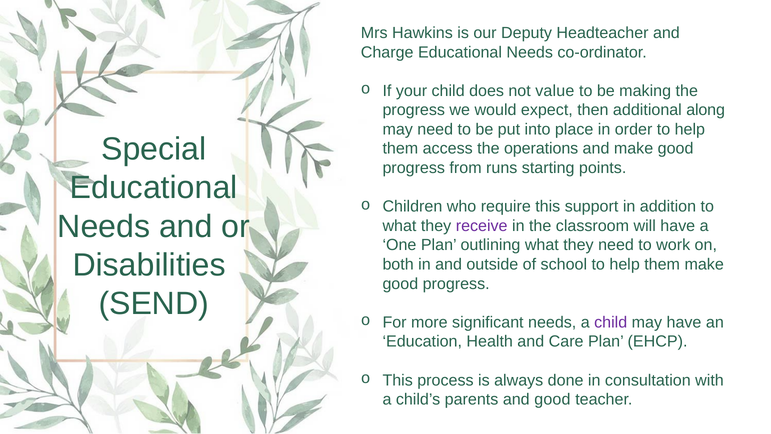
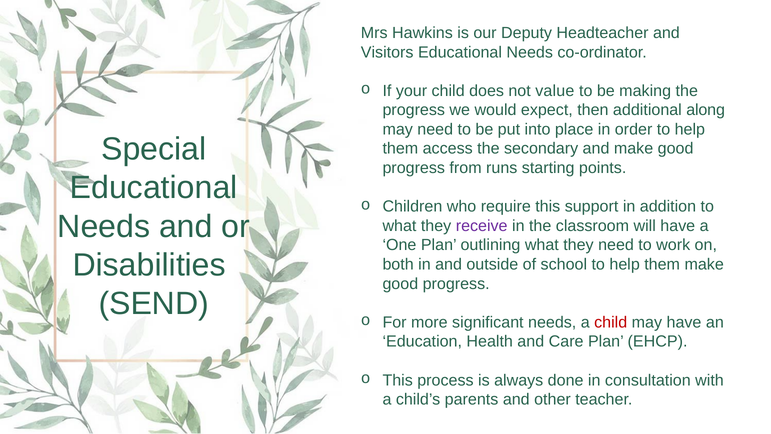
Charge: Charge -> Visitors (387, 52)
operations: operations -> secondary (541, 149)
child colour: purple -> red (611, 322)
and good: good -> other (552, 399)
